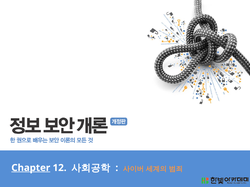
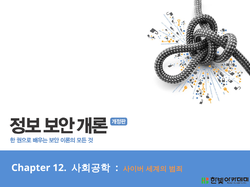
Chapter underline: present -> none (31, 168)
